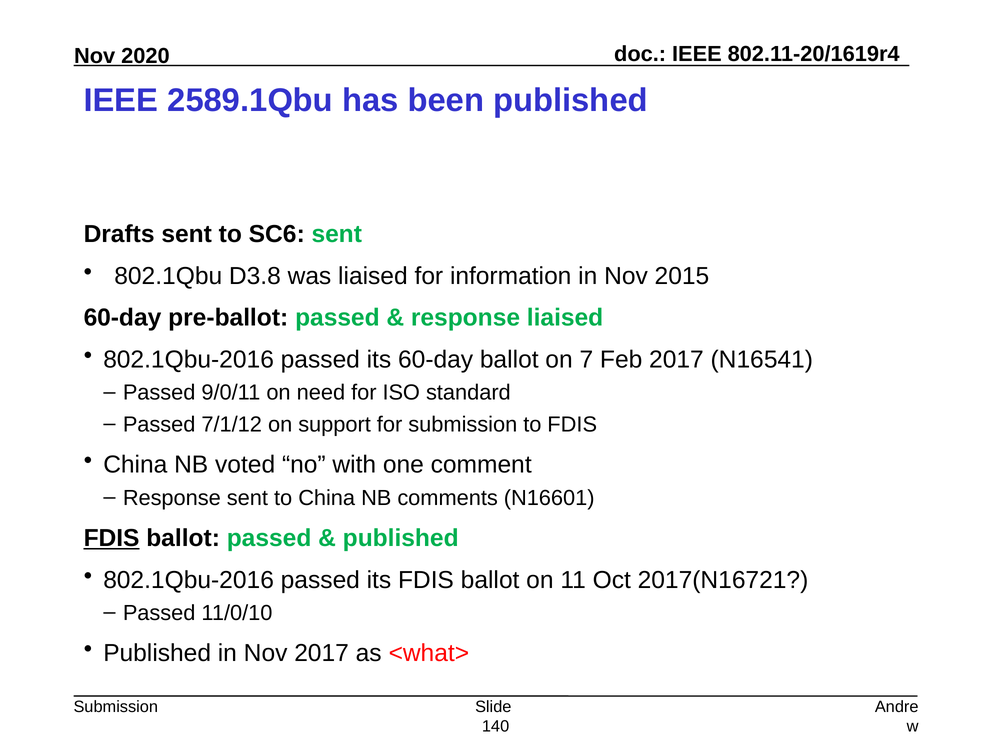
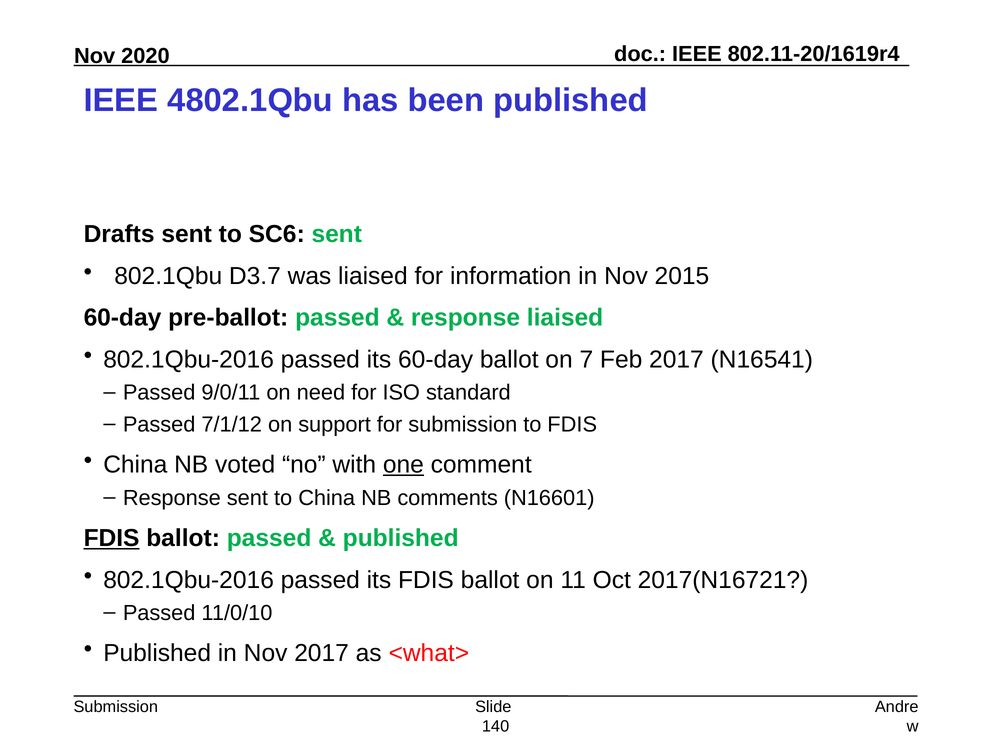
2589.1Qbu: 2589.1Qbu -> 4802.1Qbu (250, 101)
D3.8: D3.8 -> D3.7 (255, 276)
one underline: none -> present (403, 465)
